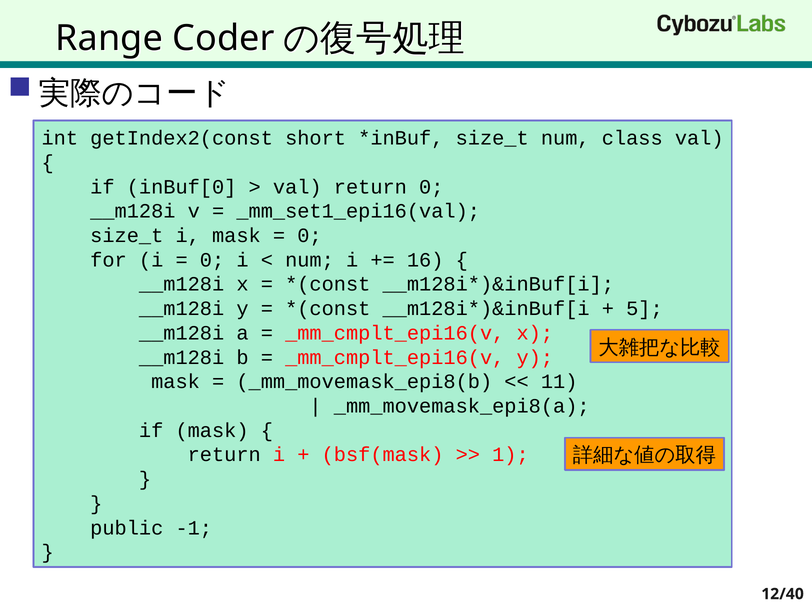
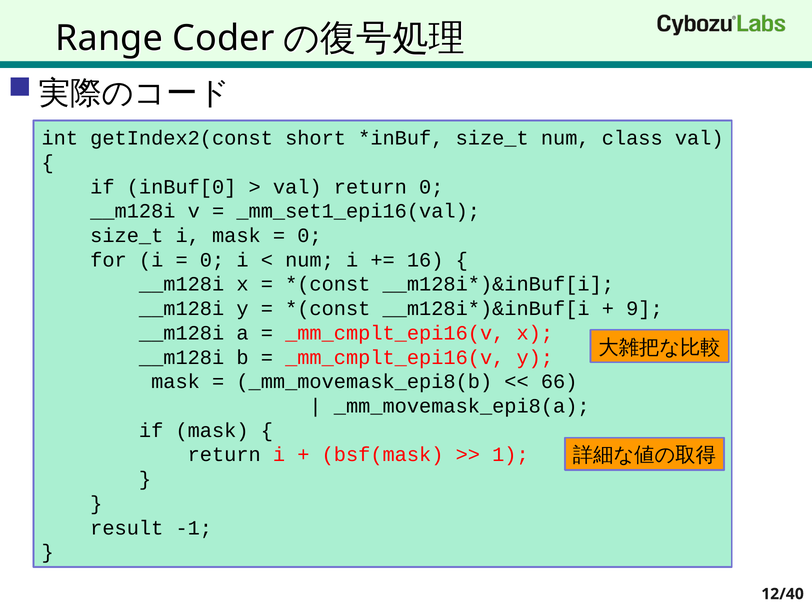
5: 5 -> 9 (644, 309)
11: 11 -> 66 (559, 382)
public: public -> result (127, 528)
